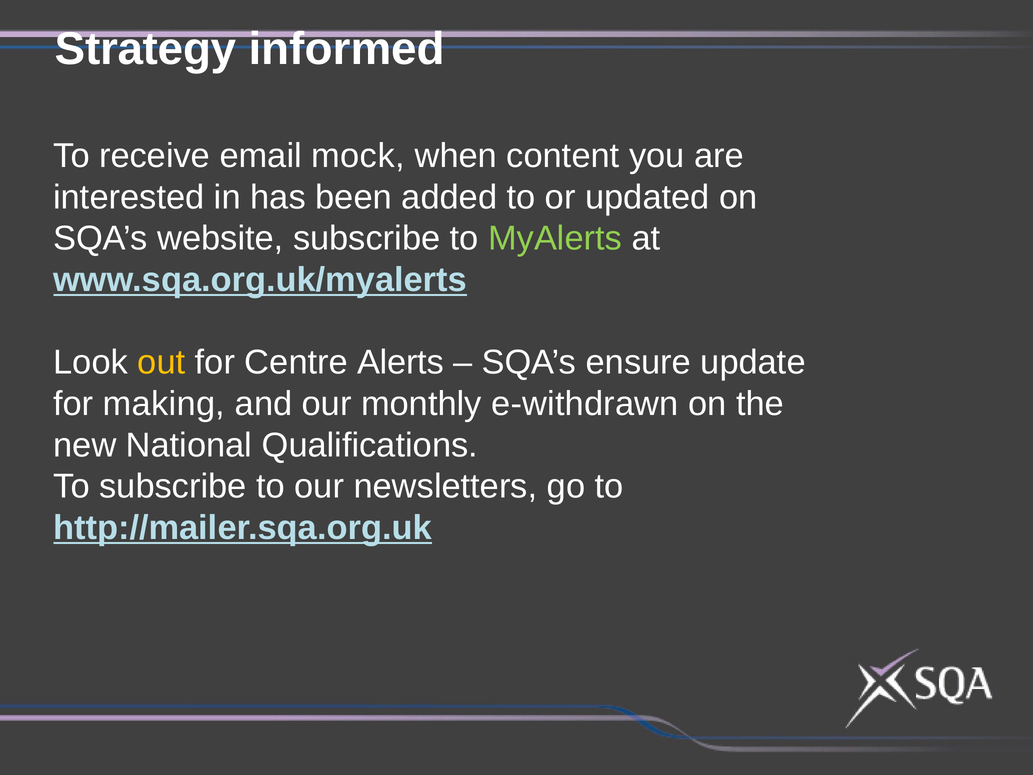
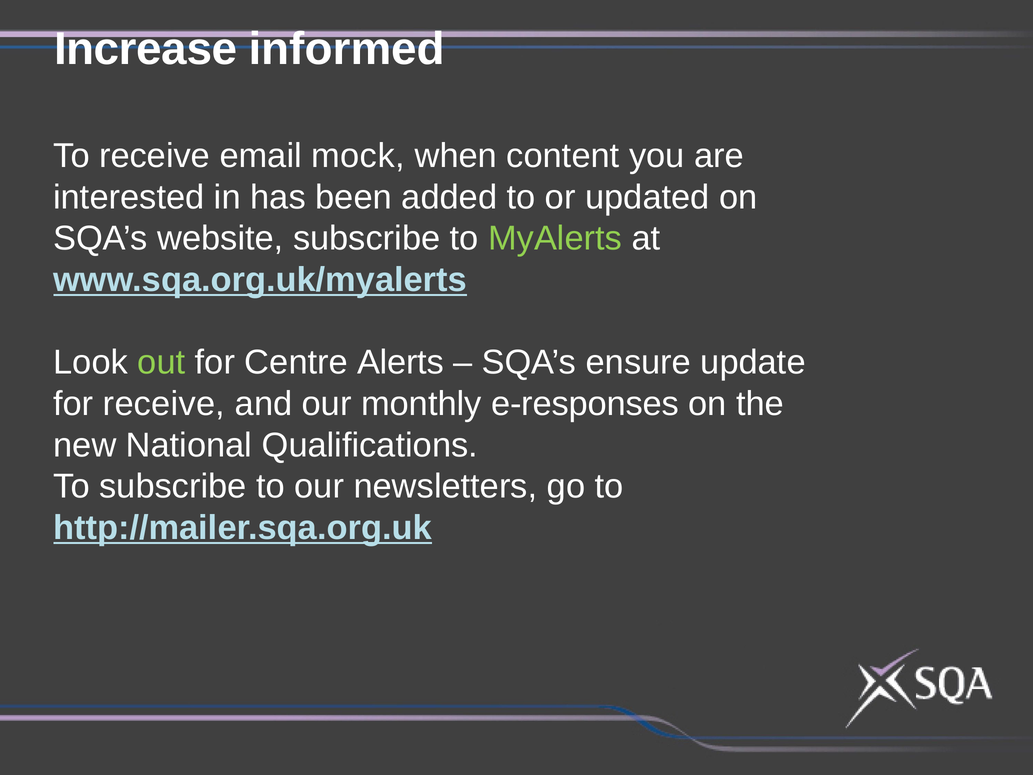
Strategy: Strategy -> Increase (146, 49)
out colour: yellow -> light green (161, 362)
for making: making -> receive (164, 404)
e-withdrawn: e-withdrawn -> e-responses (585, 404)
